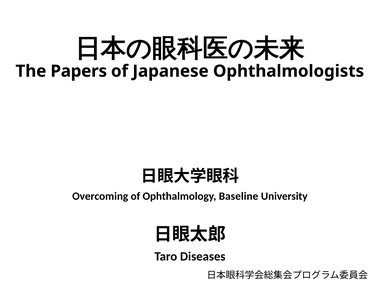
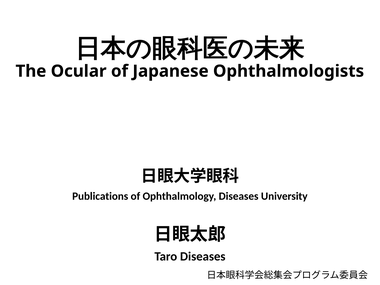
Papers: Papers -> Ocular (79, 71)
Overcoming: Overcoming -> Publications (100, 196)
Ophthalmology Baseline: Baseline -> Diseases (239, 196)
